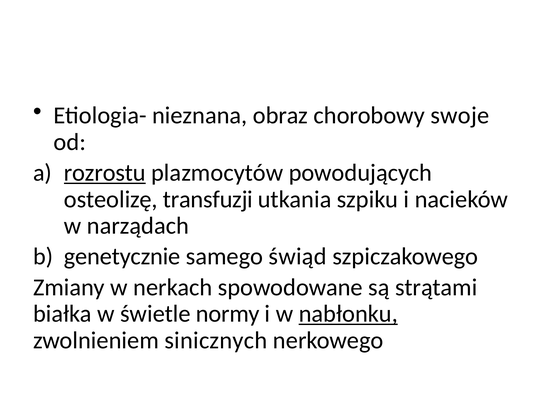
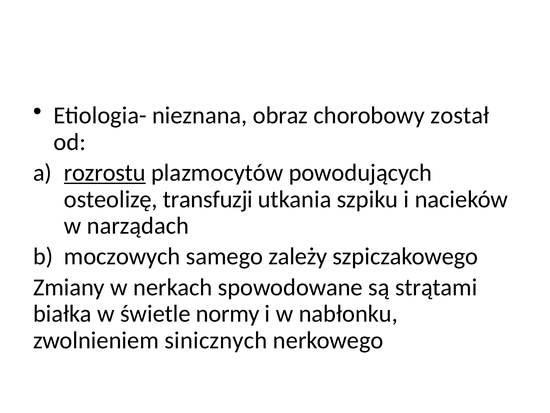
swoje: swoje -> został (460, 115)
genetycznie: genetycznie -> moczowych (122, 256)
świąd: świąd -> zależy (298, 256)
nabłonku underline: present -> none (348, 313)
